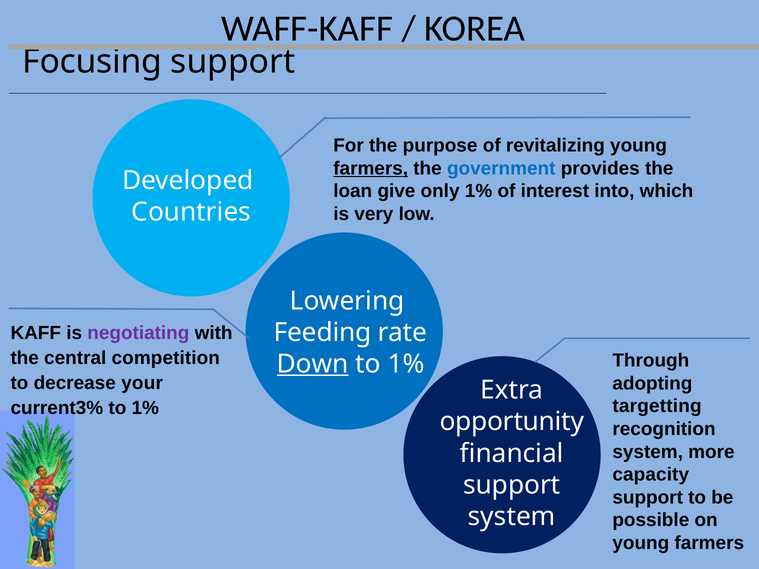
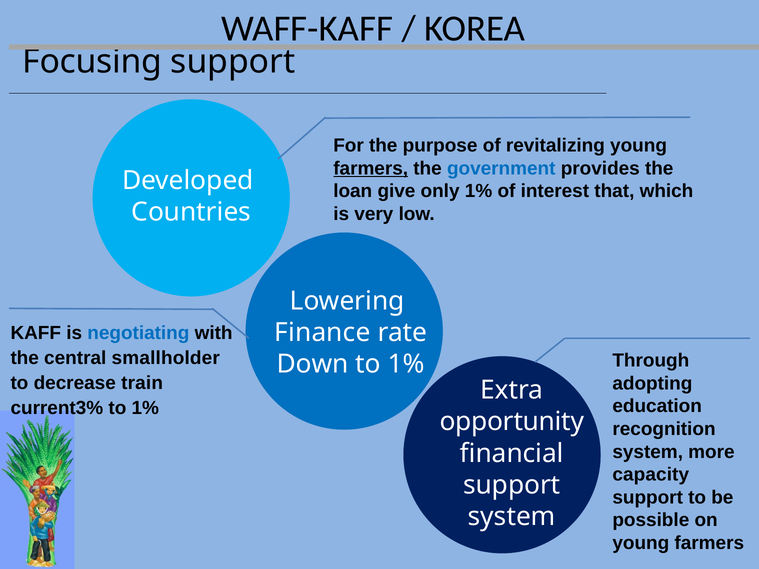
into: into -> that (614, 191)
negotiating colour: purple -> blue (138, 333)
Feeding: Feeding -> Finance (322, 333)
competition: competition -> smallholder (166, 358)
Down underline: present -> none (313, 364)
your: your -> train (142, 383)
targetting: targetting -> education (657, 406)
